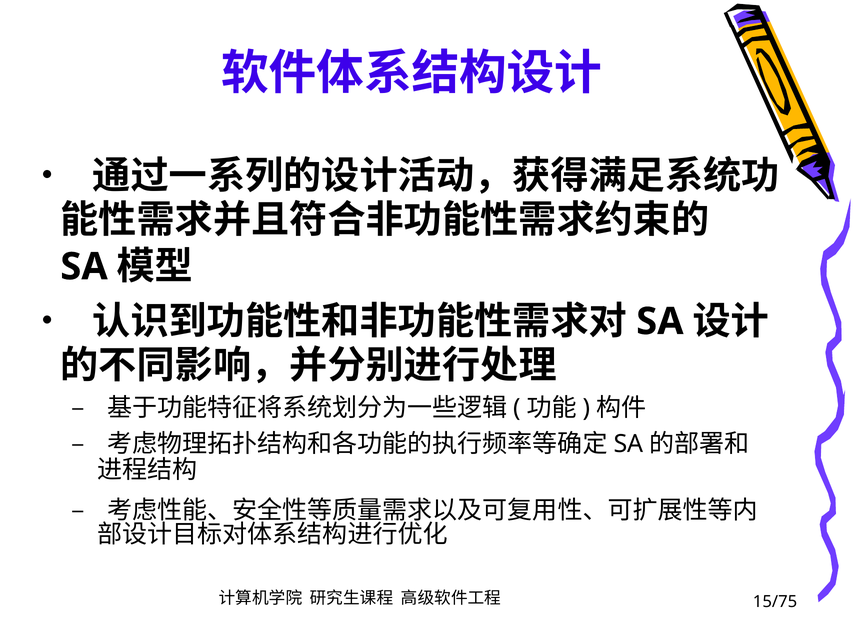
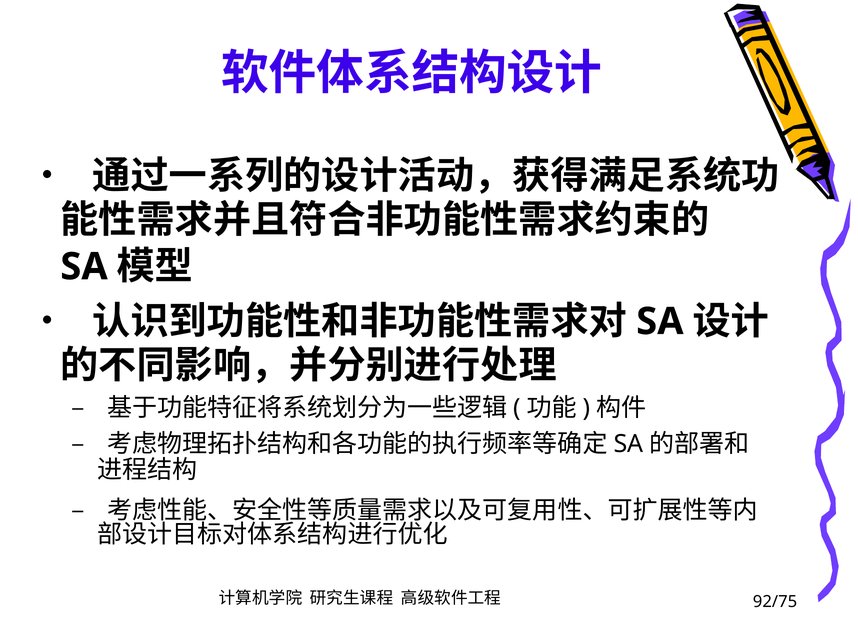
15/75: 15/75 -> 92/75 (775, 602)
